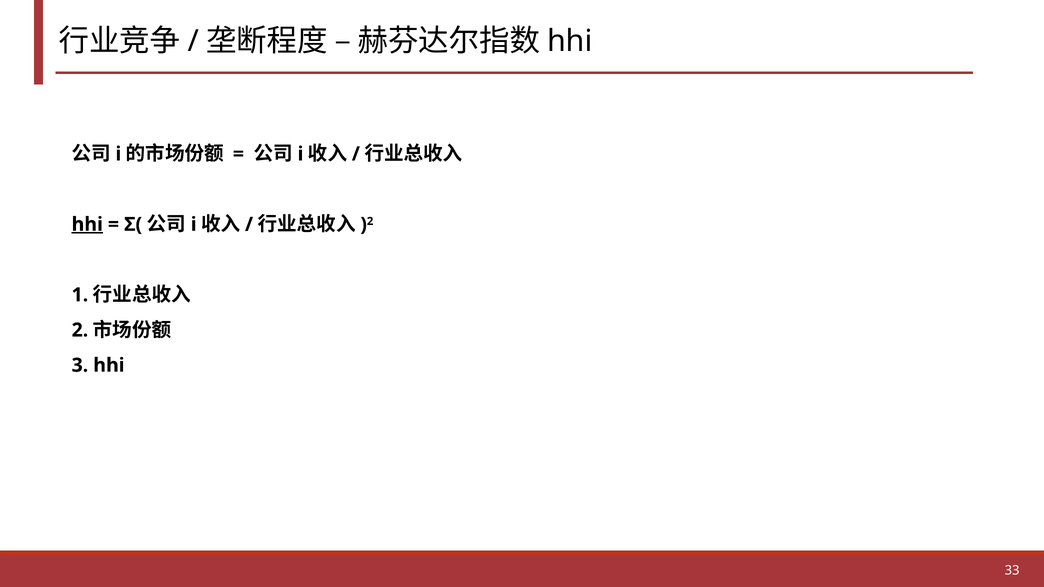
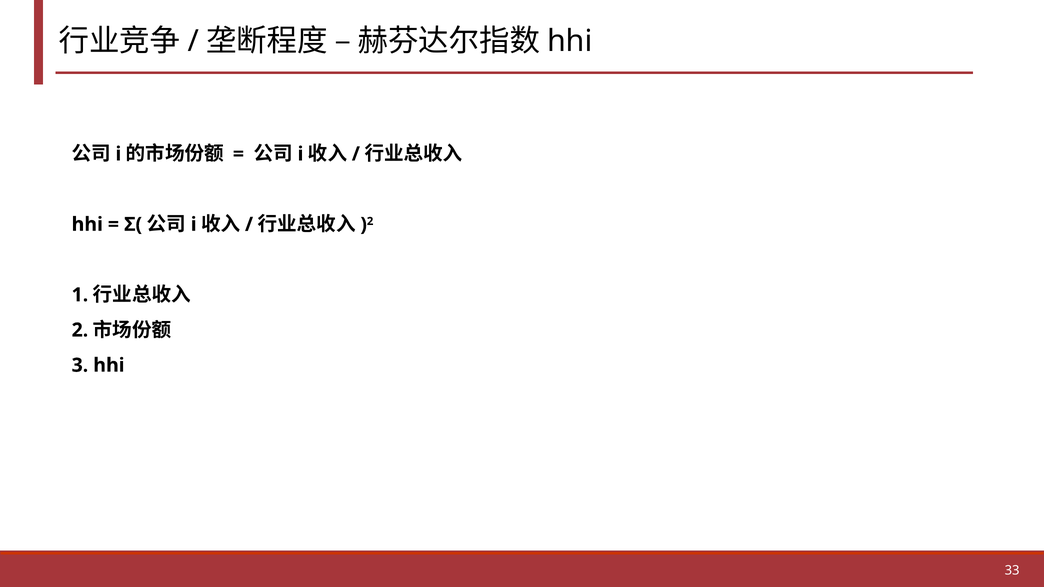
hhi underline: present -> none (87, 224)
